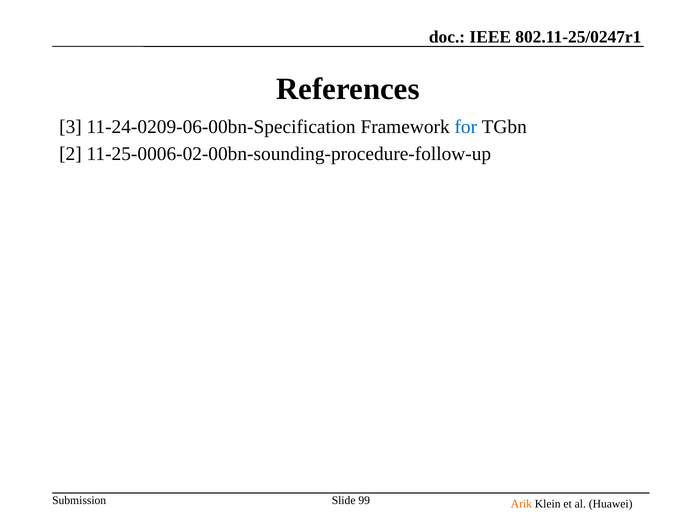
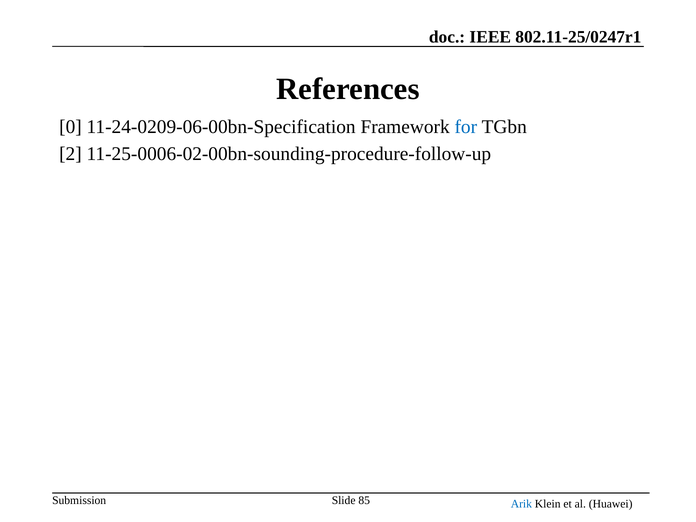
3: 3 -> 0 (70, 127)
99: 99 -> 85 (364, 501)
Arik colour: orange -> blue (521, 504)
